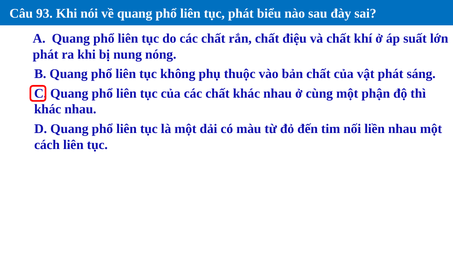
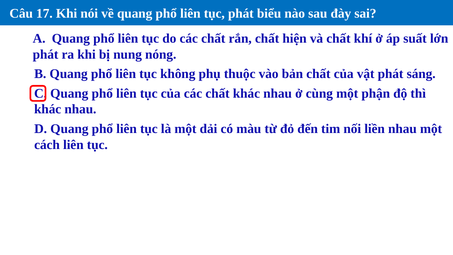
93: 93 -> 17 (44, 14)
điệu: điệu -> hiện (295, 38)
